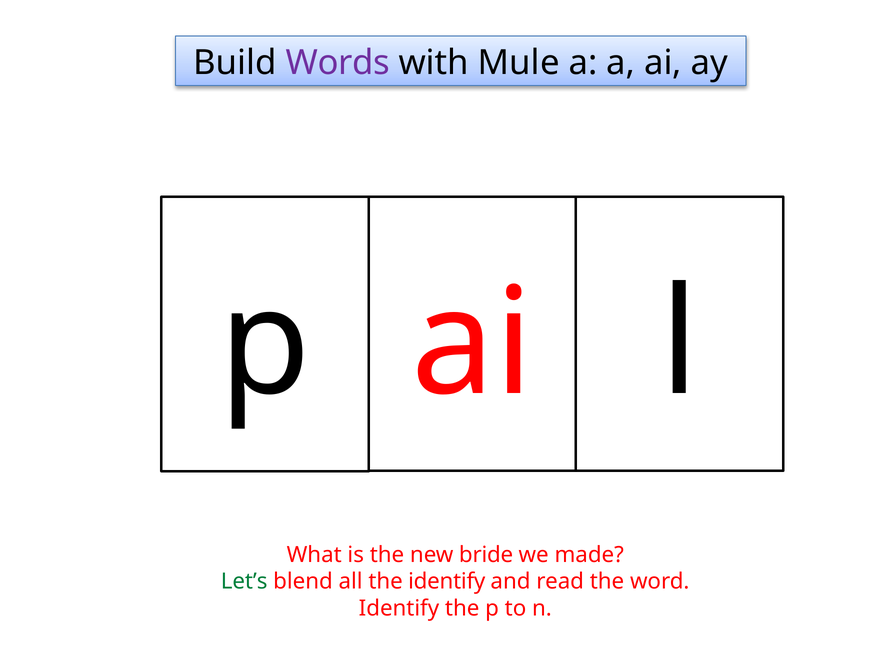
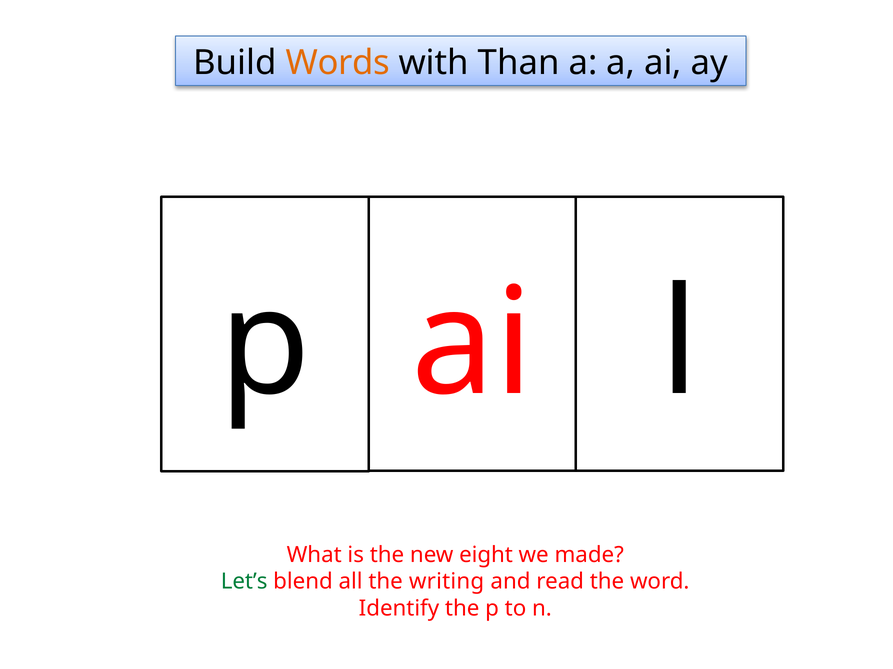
Words colour: purple -> orange (338, 63)
Mule: Mule -> Than (519, 63)
bride: bride -> eight (486, 555)
the identify: identify -> writing (447, 582)
